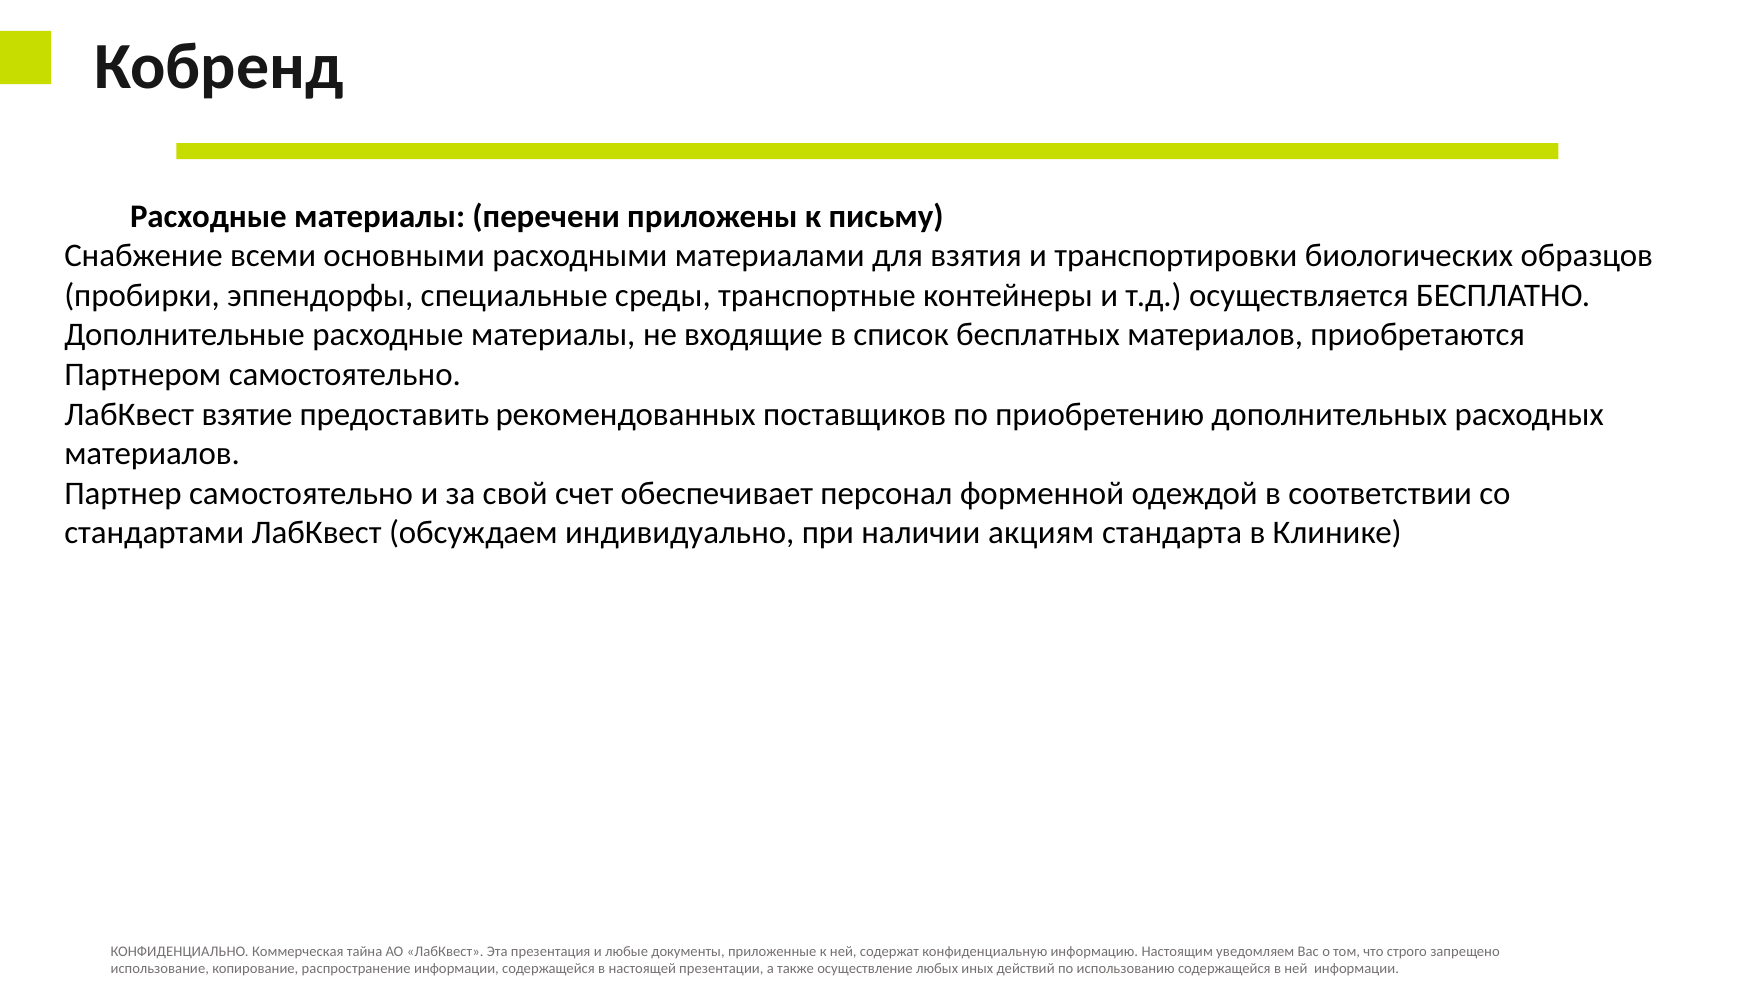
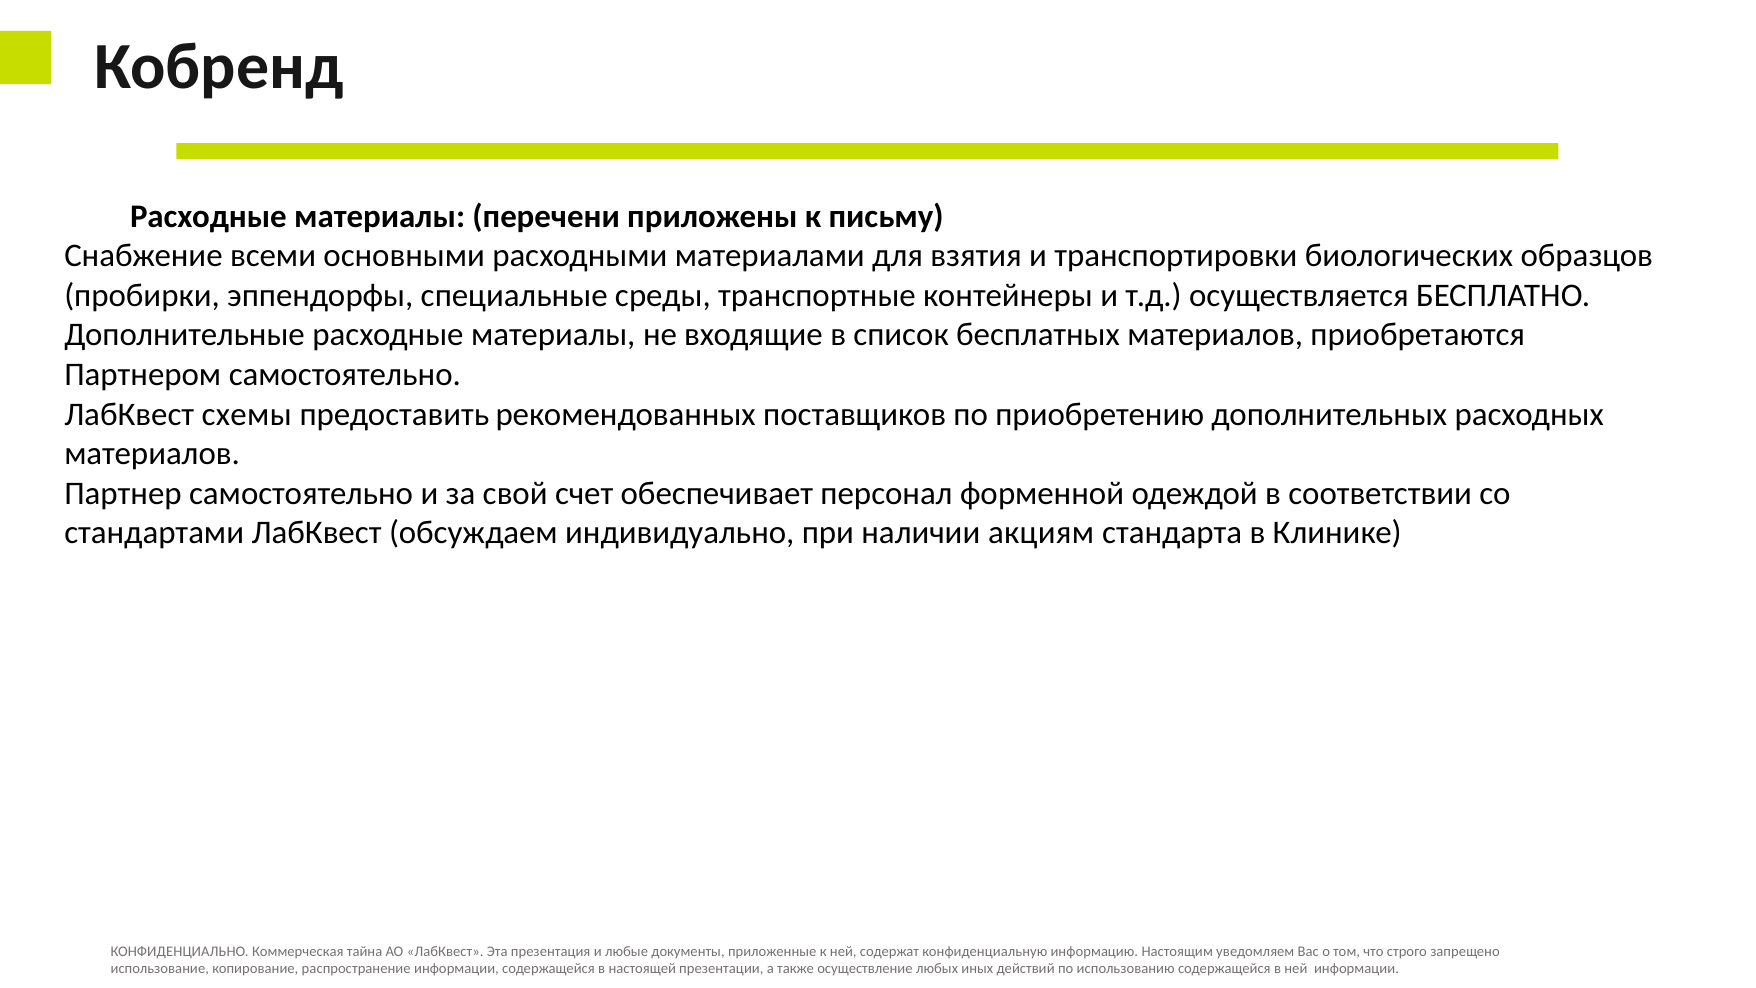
взятие: взятие -> схемы (247, 414)
